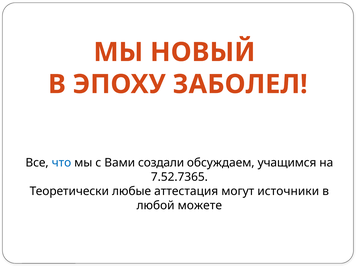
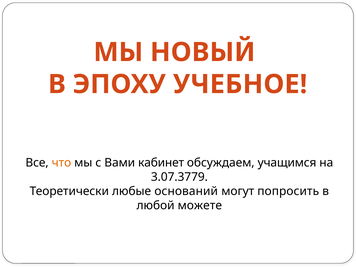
ЗАБОЛЕЛ: ЗАБОЛЕЛ -> УЧЕБНОЕ (240, 84)
что colour: blue -> orange (61, 163)
создали: создали -> кабинет (161, 163)
7.52.7365: 7.52.7365 -> 3.07.3779 (179, 177)
аттестация: аттестация -> оснований (186, 191)
источники: источники -> попросить (288, 191)
